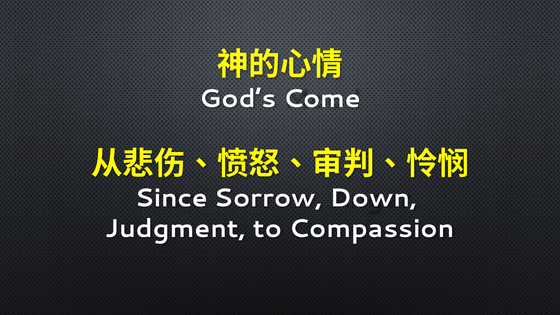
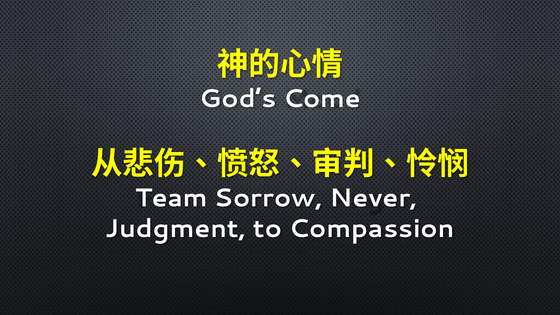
Since: Since -> Team (171, 198)
Down: Down -> Never (373, 198)
